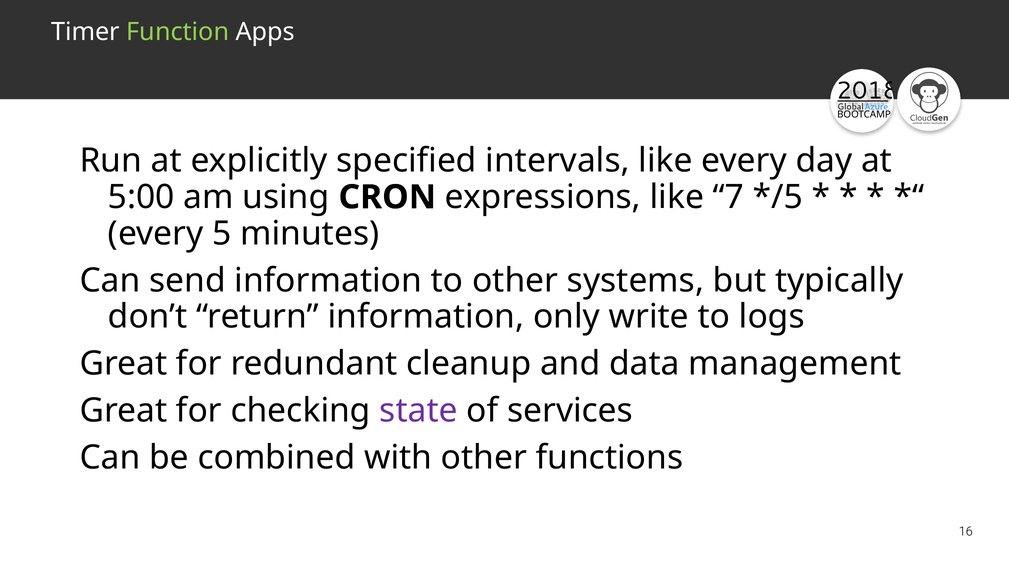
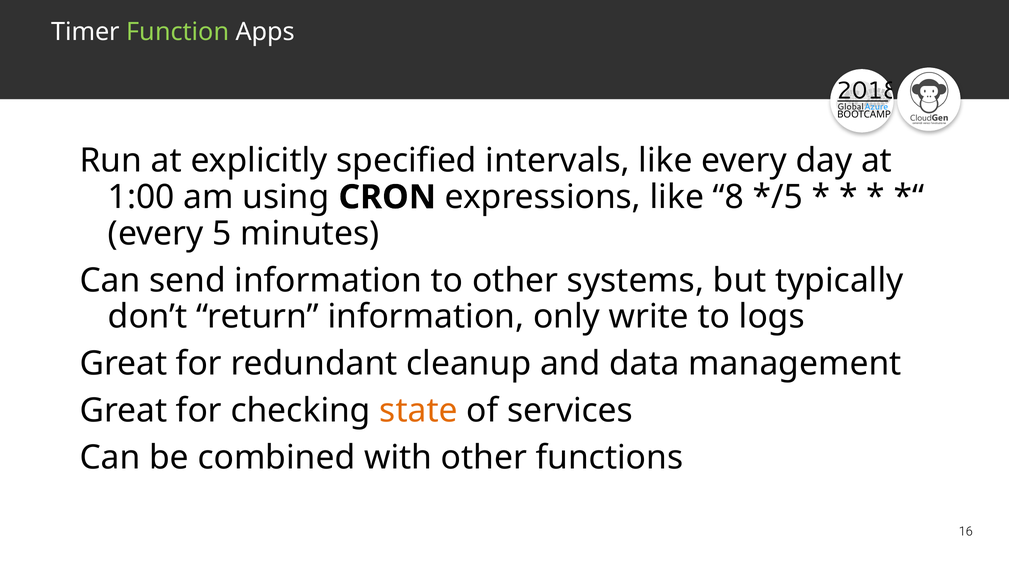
5:00: 5:00 -> 1:00 (141, 197)
7: 7 -> 8 (728, 197)
state colour: purple -> orange (419, 410)
